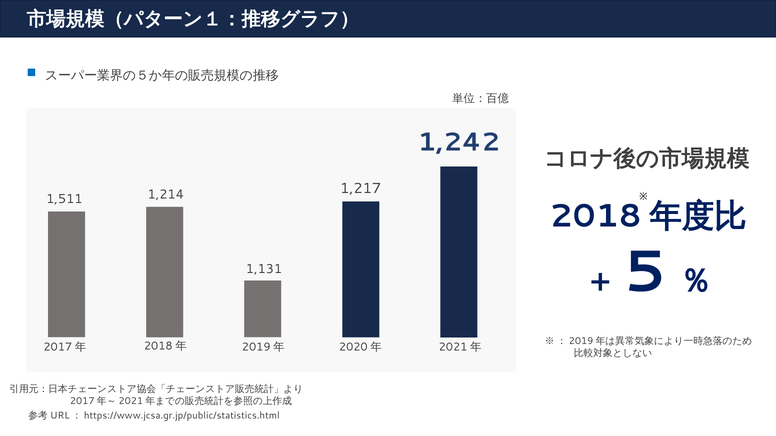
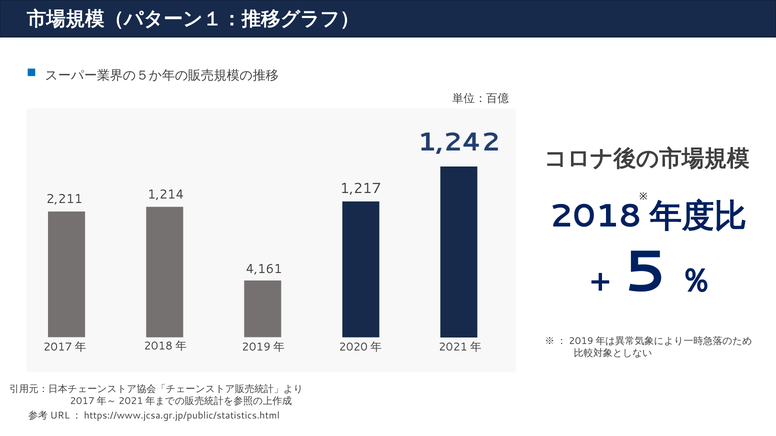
1,511: 1,511 -> 2,211 (64, 199)
1,131: 1,131 -> 4,161 (264, 269)
